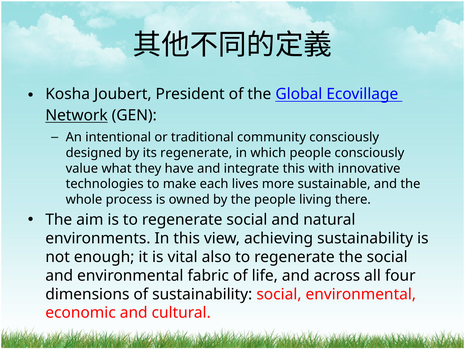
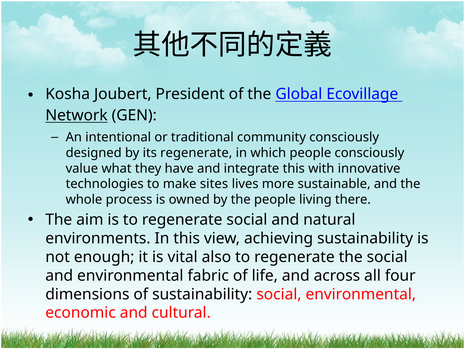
each: each -> sites (214, 184)
